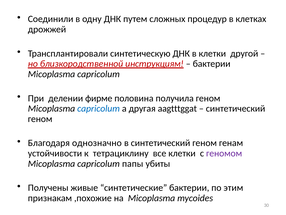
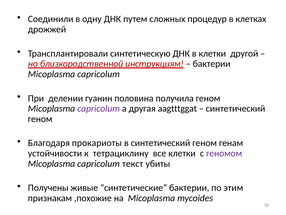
фирме: фирме -> гуанин (99, 98)
capricolum colour: blue -> purple (99, 108)
однозначно: однозначно -> прокариоты (97, 143)
папы: папы -> текст (133, 163)
